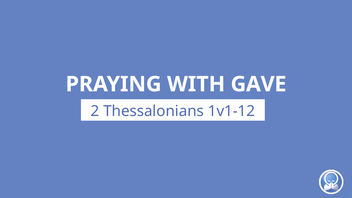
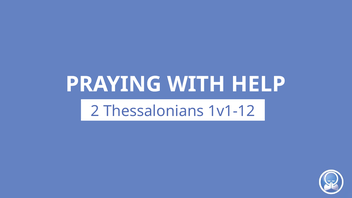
GAVE: GAVE -> HELP (258, 84)
